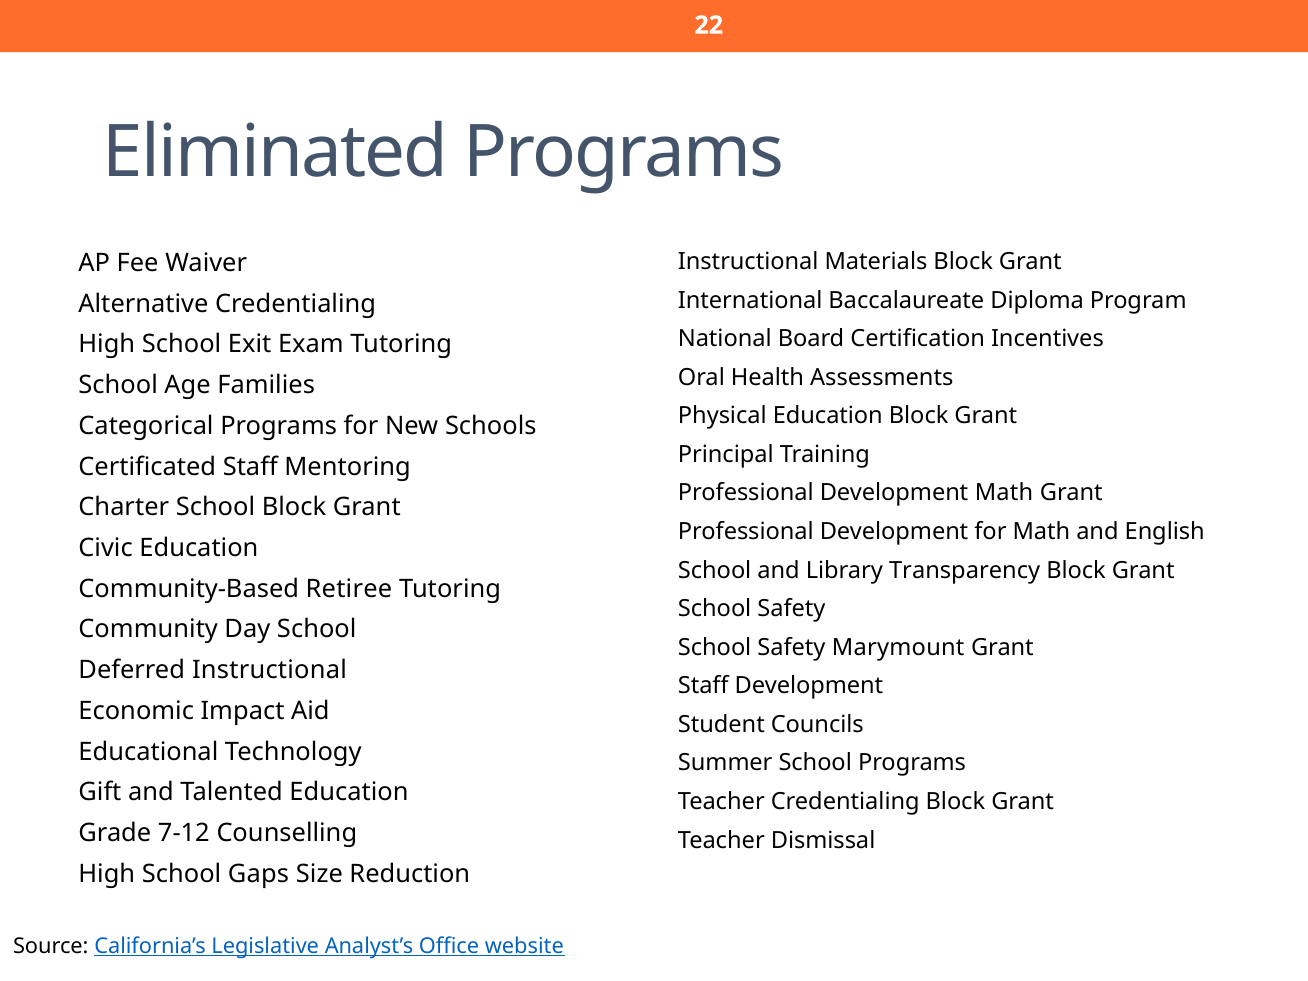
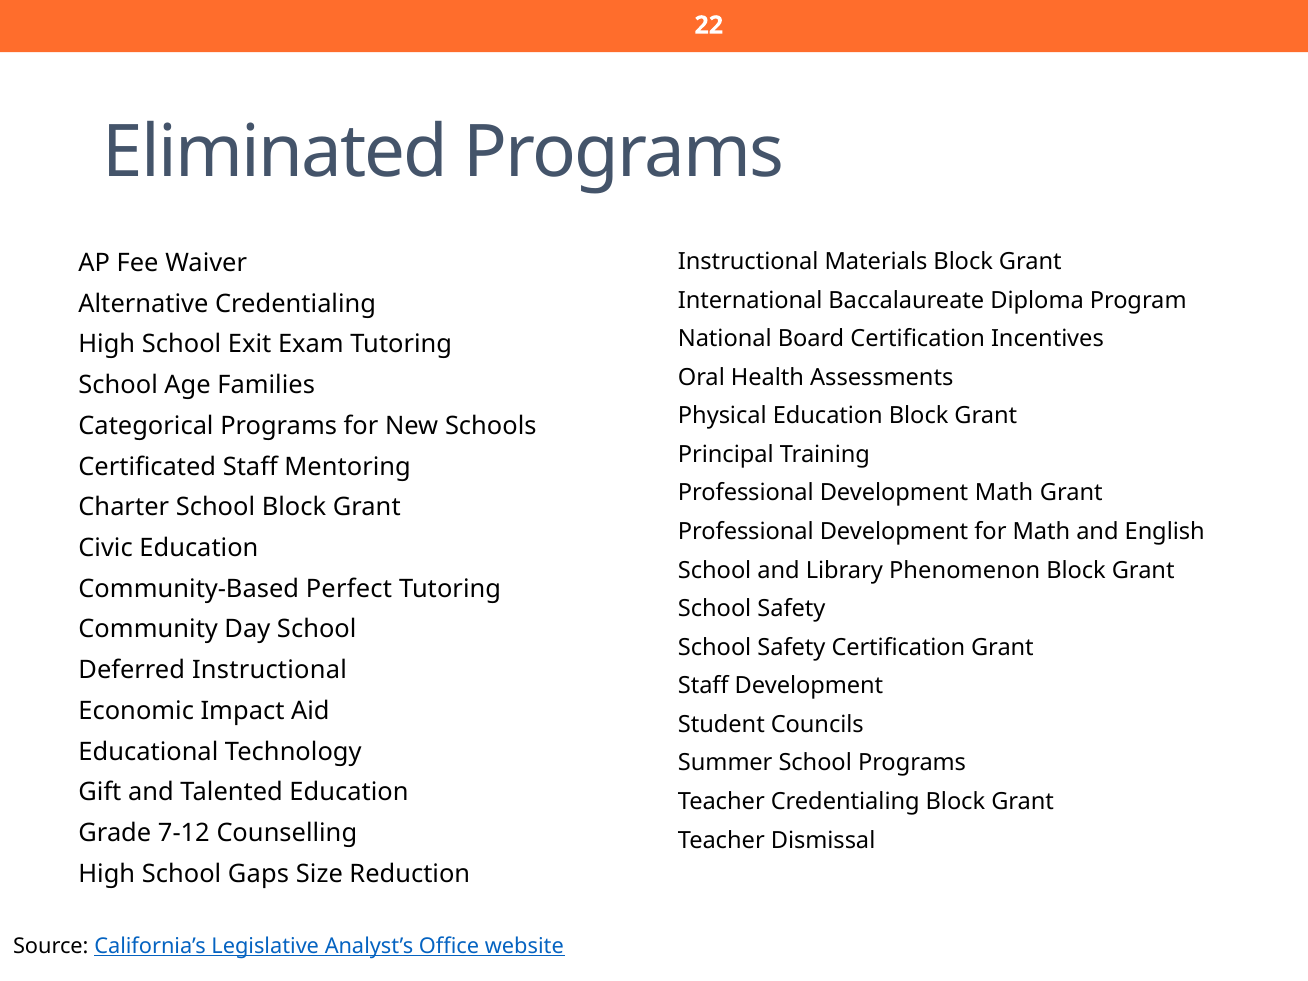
Transparency: Transparency -> Phenomenon (965, 570)
Retiree: Retiree -> Perfect (349, 589)
Safety Marymount: Marymount -> Certification (898, 647)
